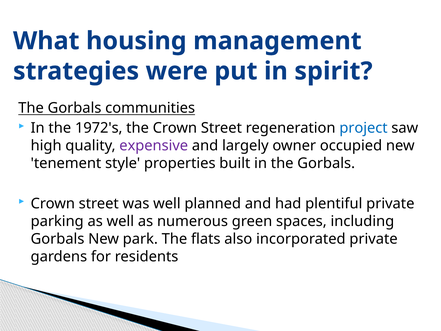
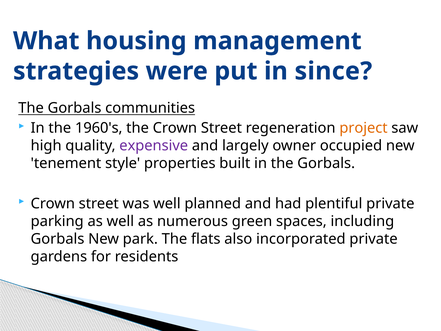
spirit: spirit -> since (333, 71)
1972's: 1972's -> 1960's (99, 128)
project colour: blue -> orange (363, 128)
